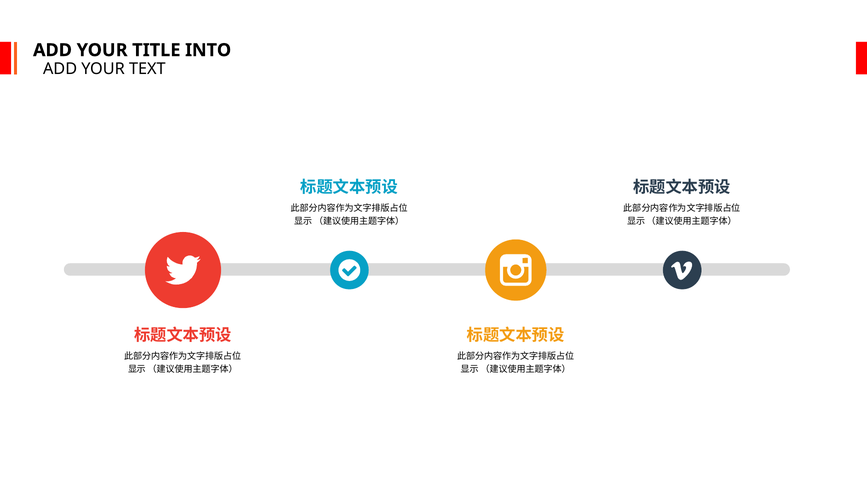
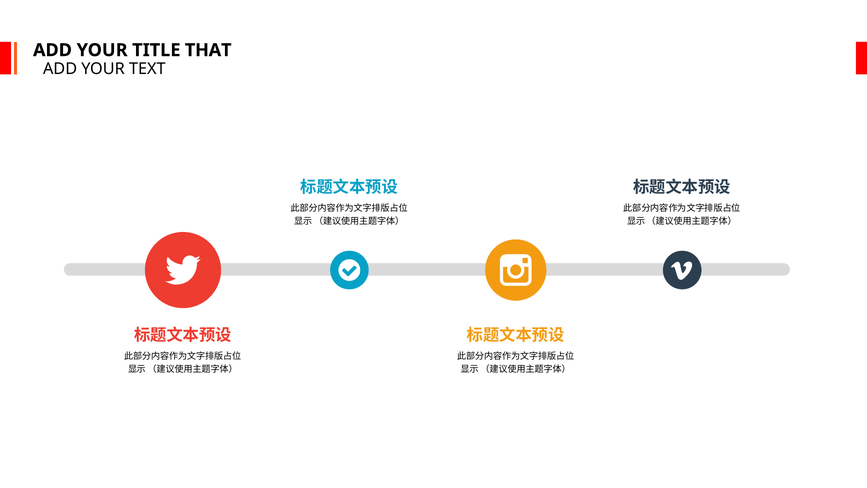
INTO: INTO -> THAT (208, 50)
